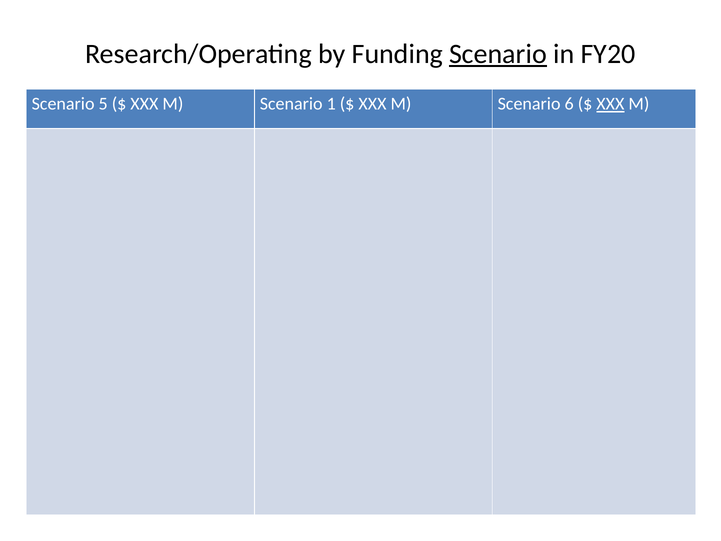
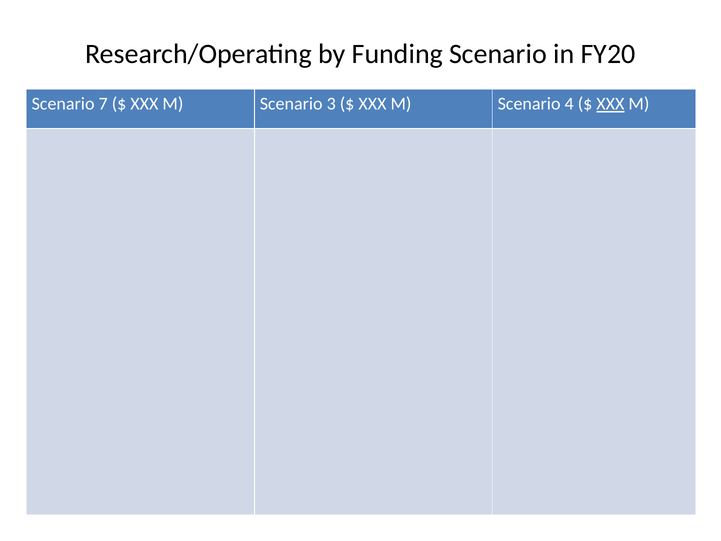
Scenario underline: present -> none (498, 54)
5: 5 -> 7 (103, 104)
1: 1 -> 3 (331, 104)
6: 6 -> 4 (569, 104)
